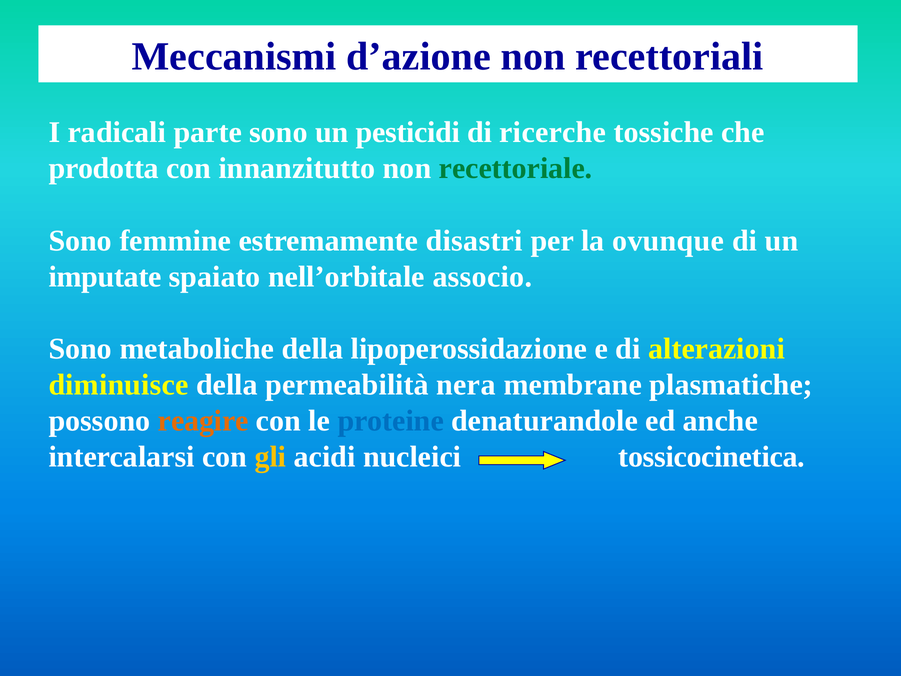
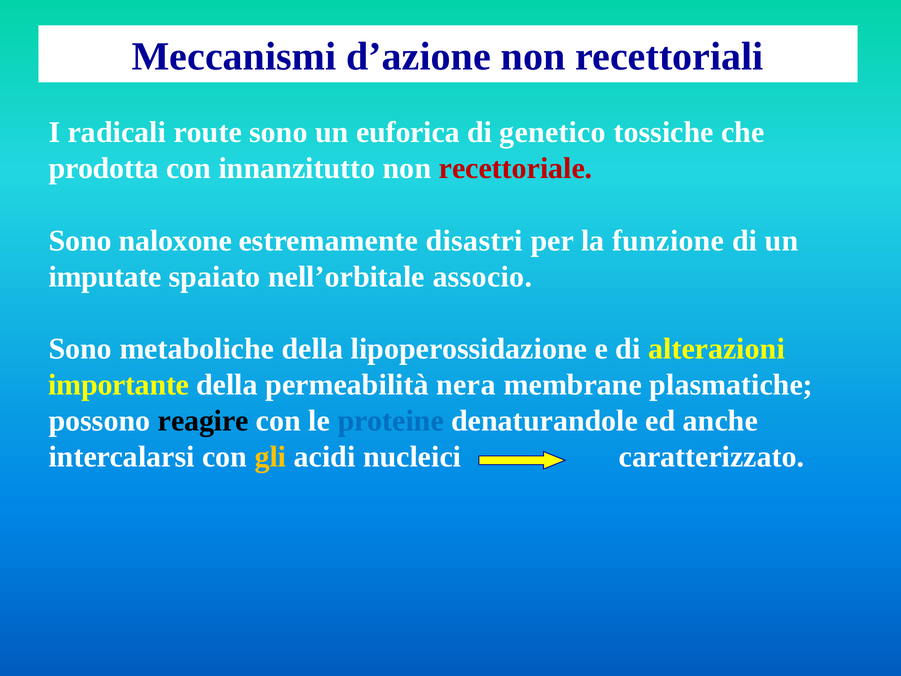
parte: parte -> route (208, 132)
pesticidi: pesticidi -> euforica (408, 132)
ricerche: ricerche -> genetico (553, 132)
recettoriale colour: green -> red (516, 169)
femmine: femmine -> naloxone (175, 241)
ovunque: ovunque -> funzione (668, 241)
diminuisce: diminuisce -> importante (119, 385)
reagire colour: orange -> black (203, 421)
tossicocinetica: tossicocinetica -> caratterizzato (711, 457)
